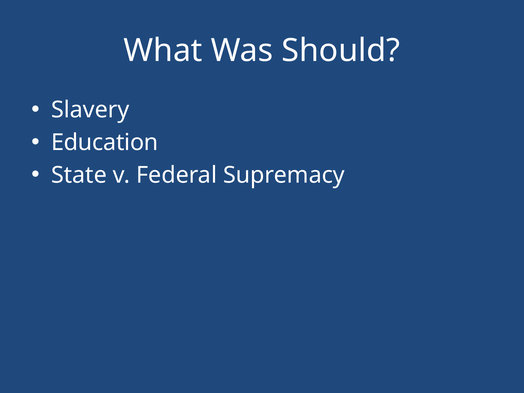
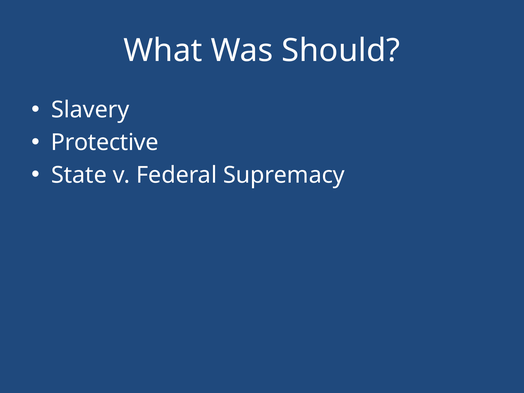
Education: Education -> Protective (105, 143)
